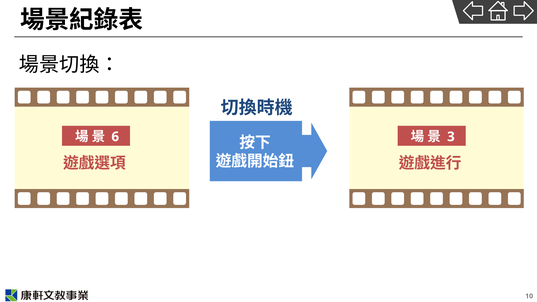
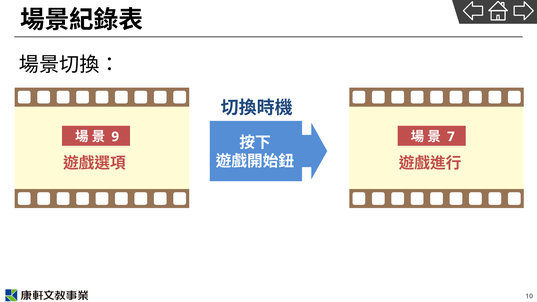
6: 6 -> 9 (115, 137)
3: 3 -> 7 (451, 137)
